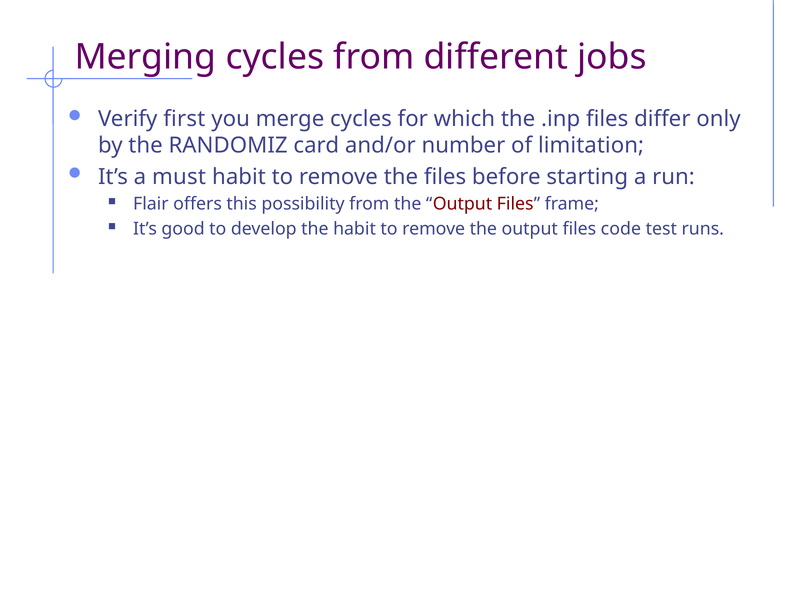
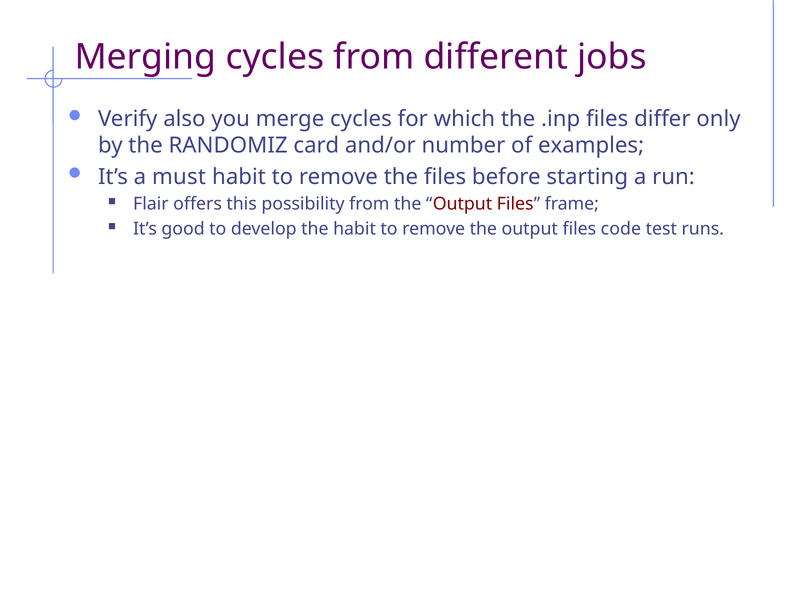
first: first -> also (184, 119)
limitation: limitation -> examples (591, 146)
